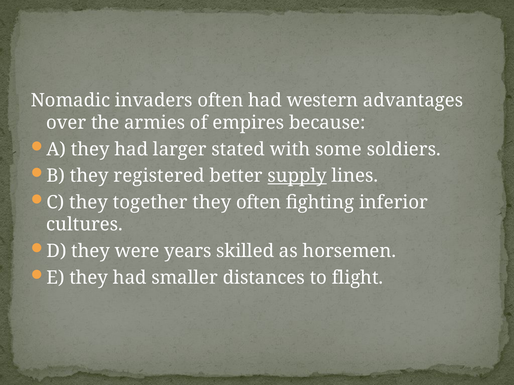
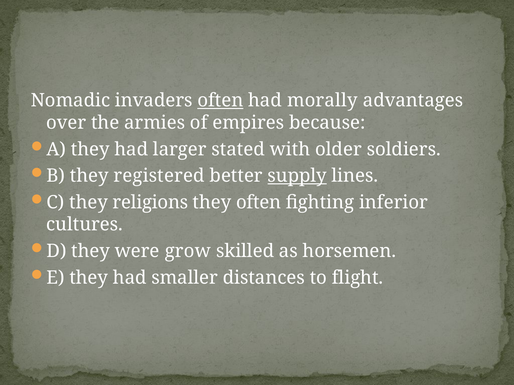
often underline: none -> present (220, 101)
western: western -> morally (322, 101)
some: some -> older (338, 149)
together: together -> religions (150, 203)
years: years -> grow (188, 251)
